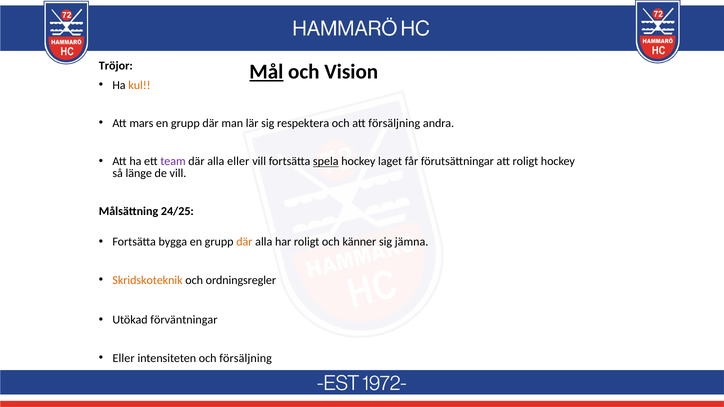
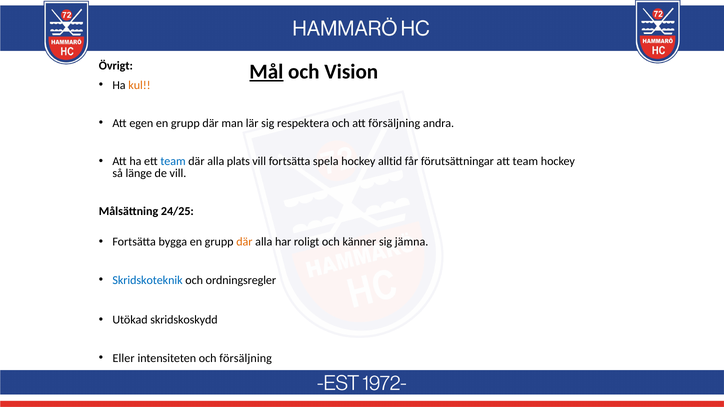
Tröjor: Tröjor -> Övrigt (116, 66)
mars: mars -> egen (141, 123)
team colour: purple -> blue (173, 162)
alla eller: eller -> plats (238, 162)
spela underline: present -> none (326, 162)
laget: laget -> alltid (390, 162)
att roligt: roligt -> team (525, 162)
Skridskoteknik colour: orange -> blue (148, 280)
förväntningar: förväntningar -> skridskoskydd (184, 320)
